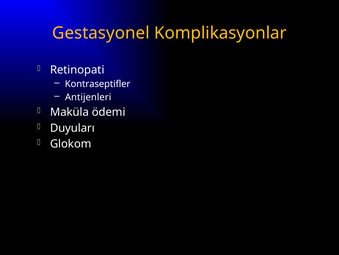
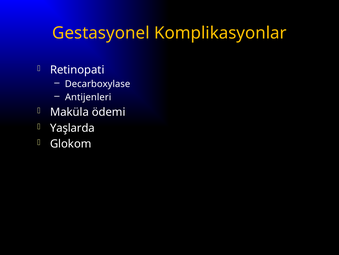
Kontraseptifler: Kontraseptifler -> Decarboxylase (98, 84)
Duyuları: Duyuları -> Yaşlarda (72, 128)
